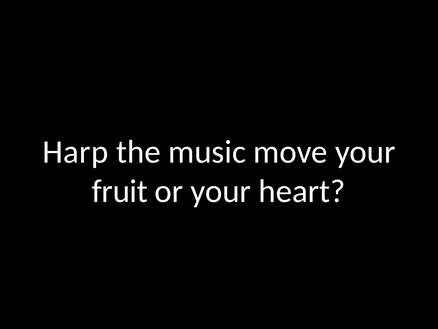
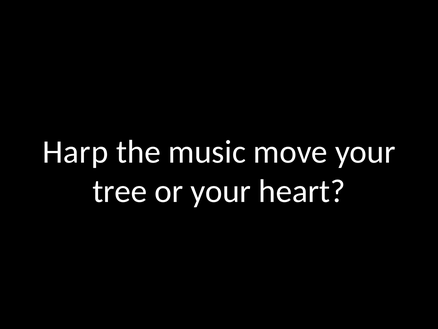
fruit: fruit -> tree (120, 191)
